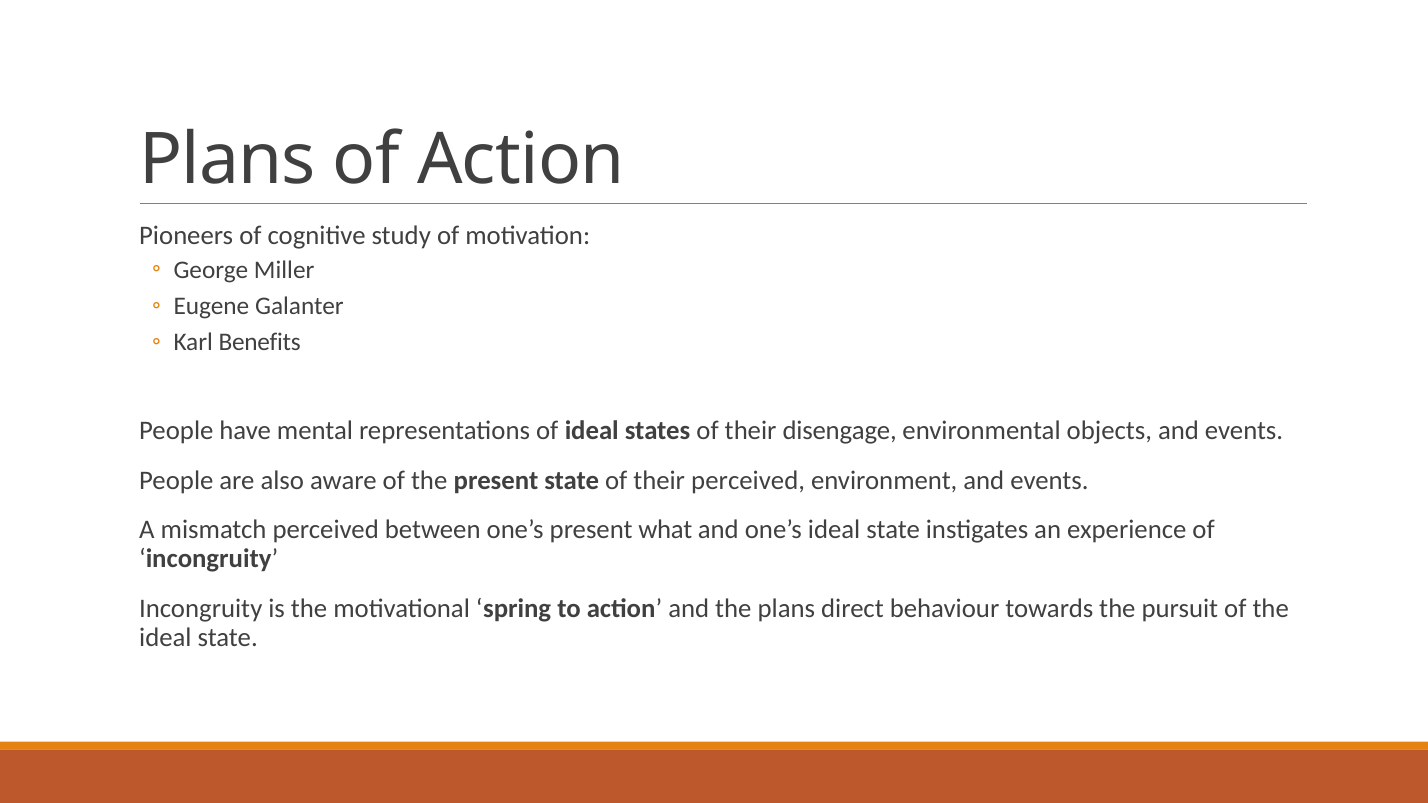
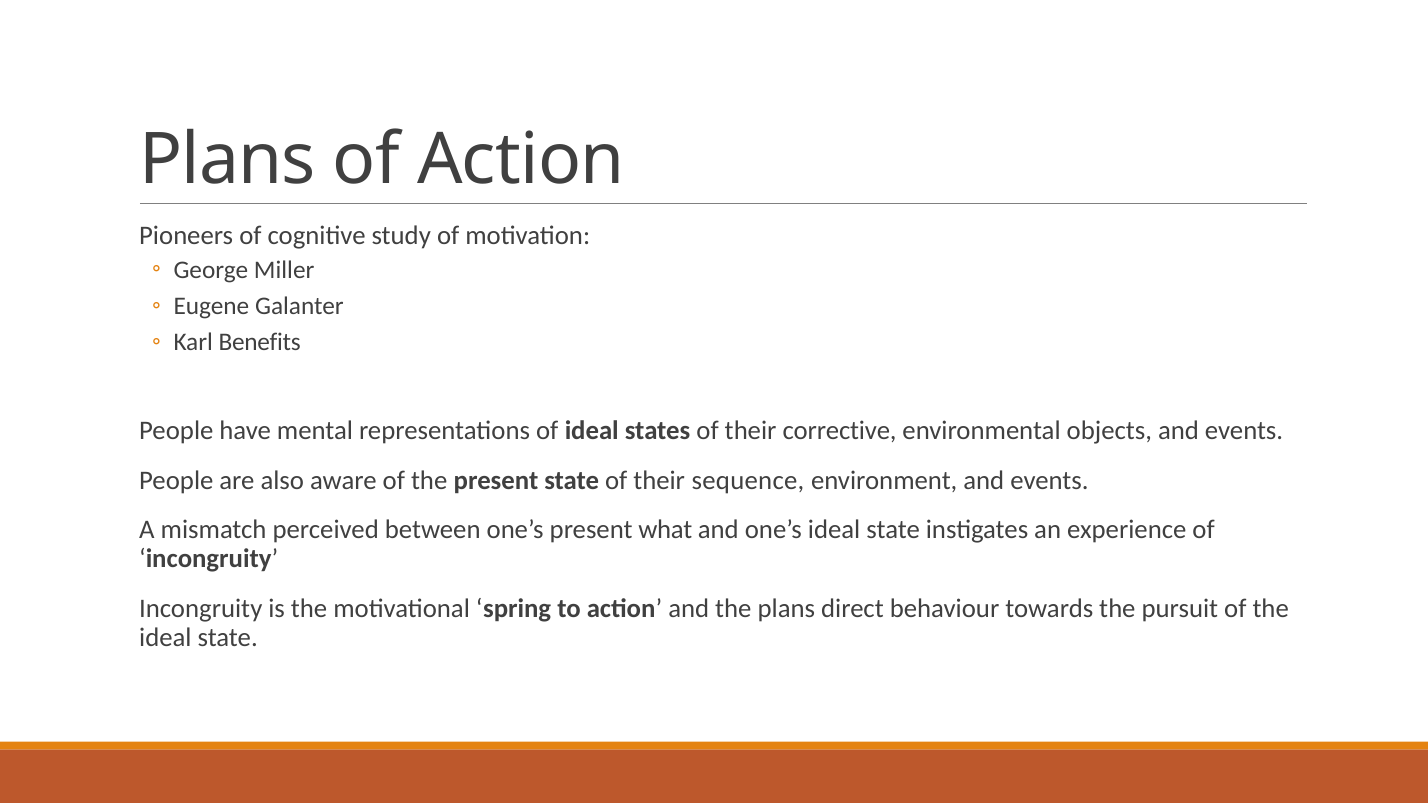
disengage: disengage -> corrective (840, 431)
their perceived: perceived -> sequence (748, 480)
